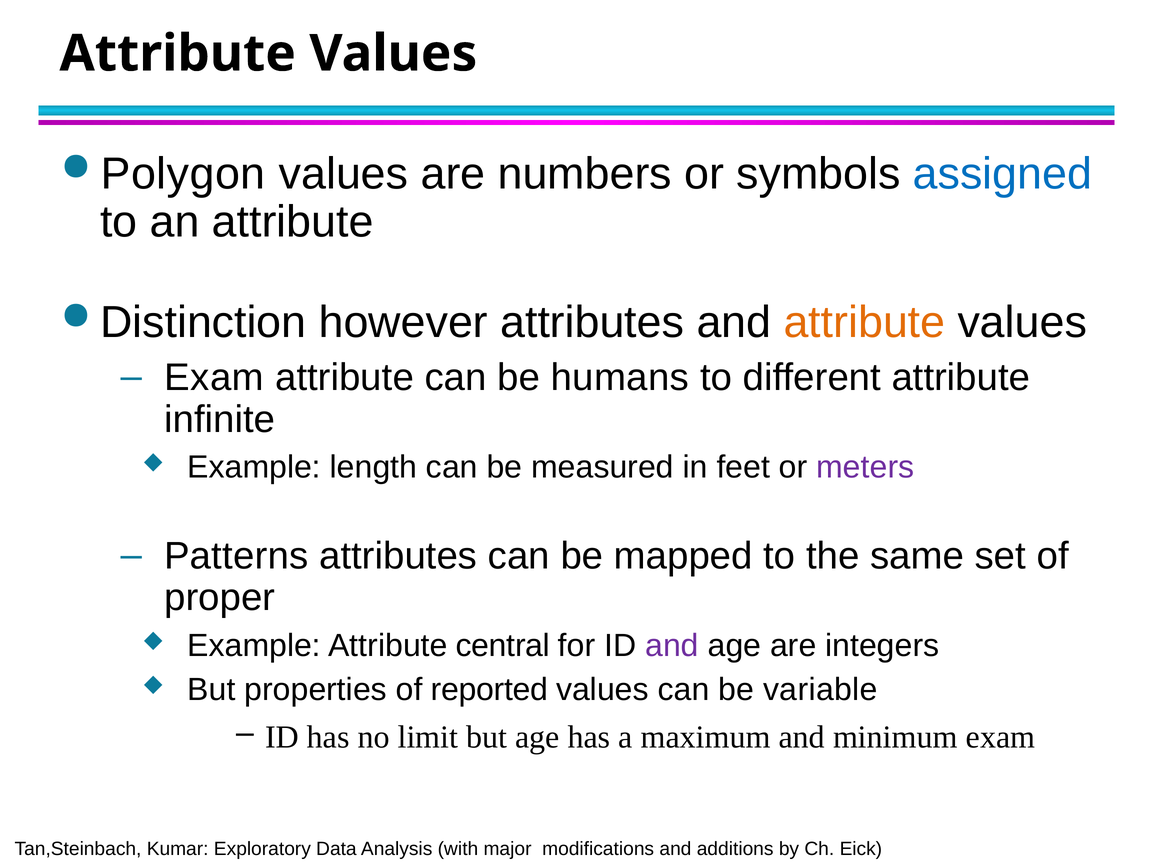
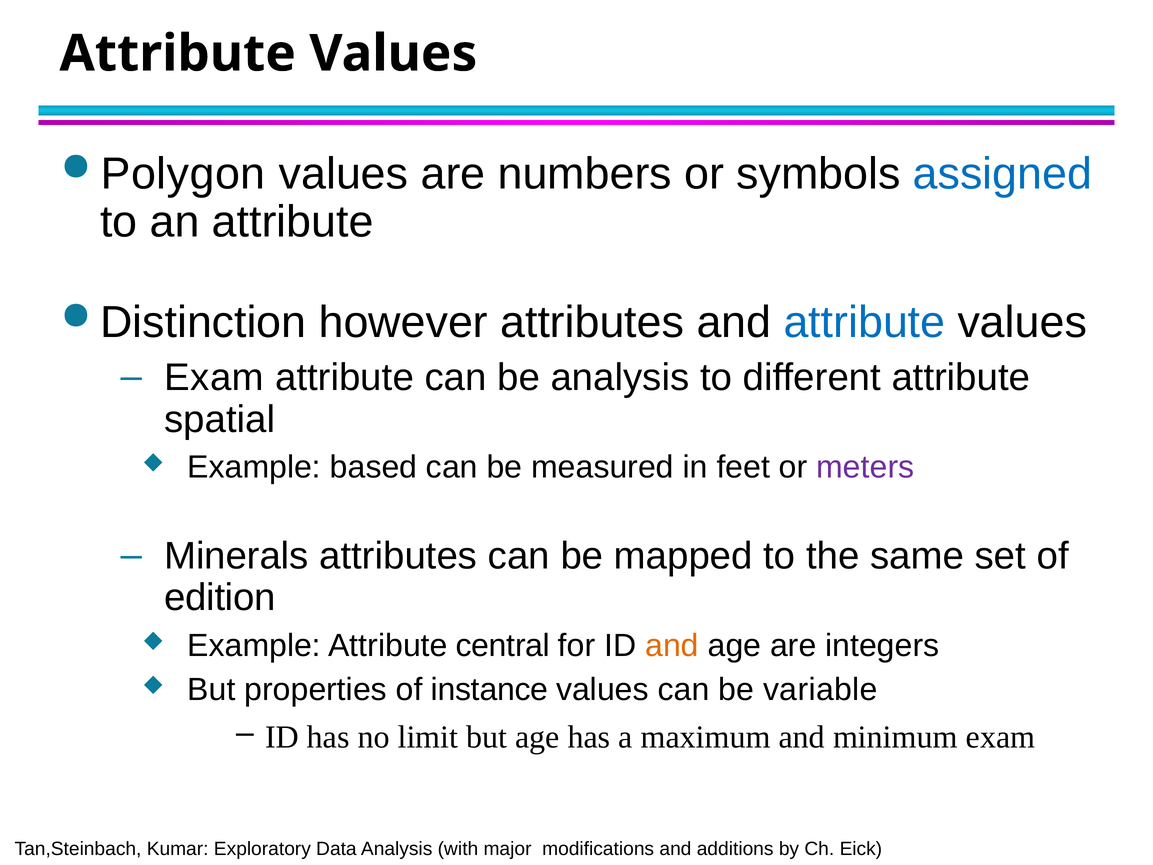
attribute colour: orange -> blue (864, 322)
be humans: humans -> analysis (620, 378)
infinite: infinite -> spatial (220, 419)
length: length -> based (374, 467)
Patterns: Patterns -> Minerals (236, 556)
proper: proper -> edition (220, 598)
and colour: purple -> orange (672, 645)
reported: reported -> instance (490, 690)
